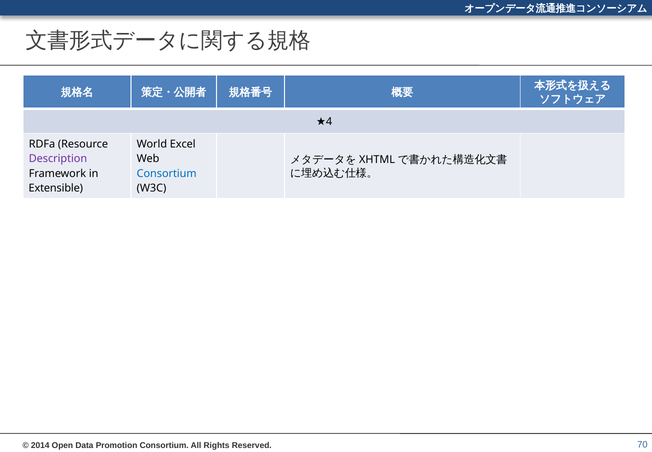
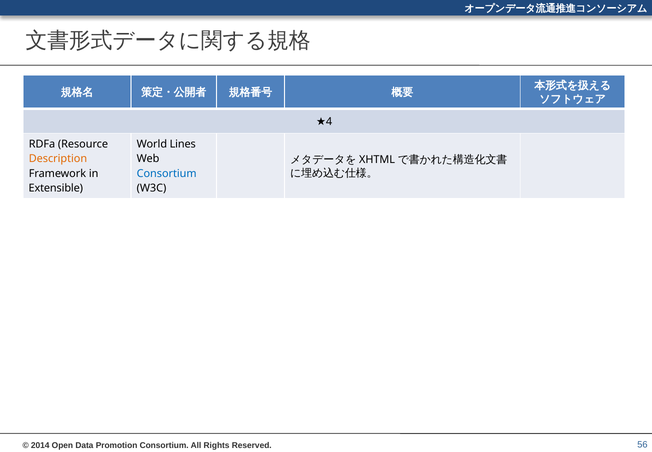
Excel: Excel -> Lines (183, 144)
Description colour: purple -> orange (58, 159)
70: 70 -> 56 (642, 444)
